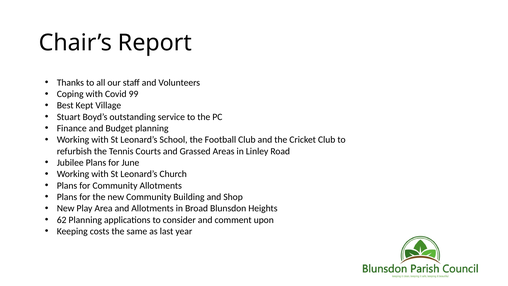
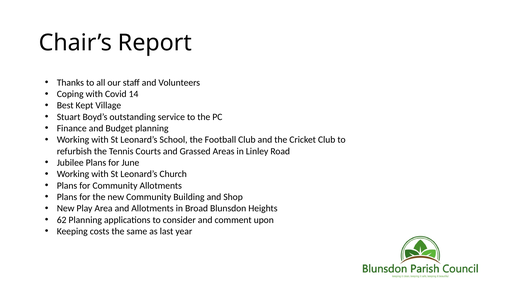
99: 99 -> 14 (134, 94)
